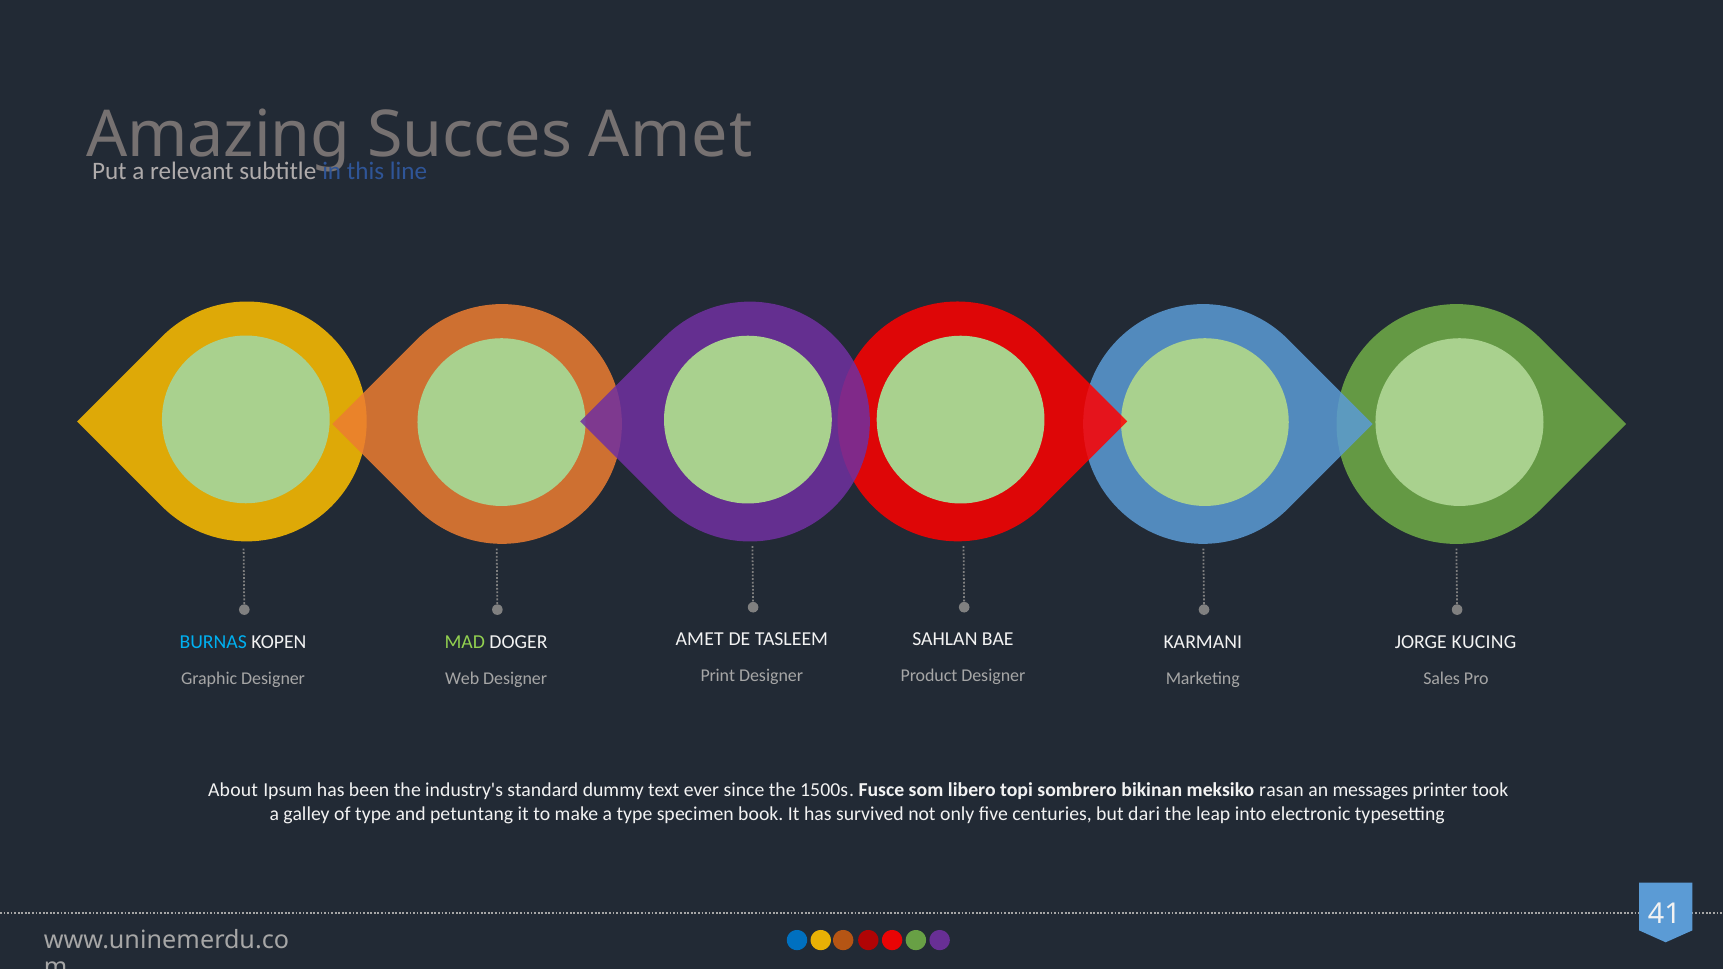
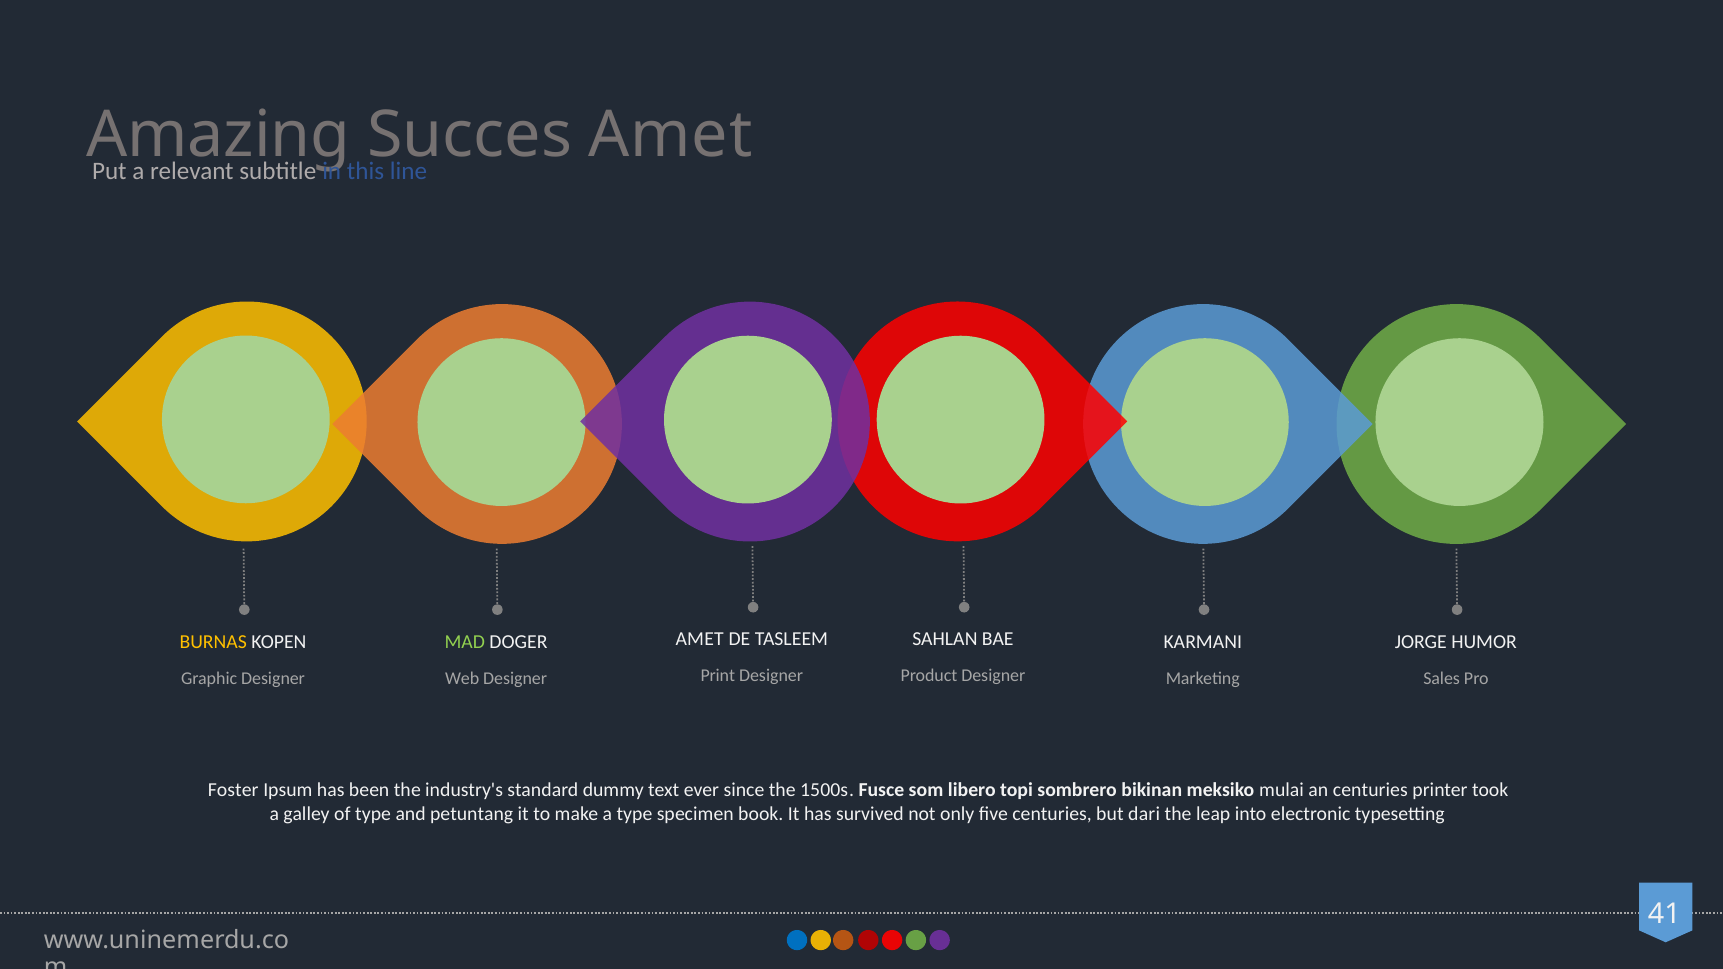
BURNAS colour: light blue -> yellow (213, 642)
KUCING: KUCING -> HUMOR (1484, 642)
About: About -> Foster (233, 790)
rasan: rasan -> mulai (1282, 790)
an messages: messages -> centuries (1370, 790)
